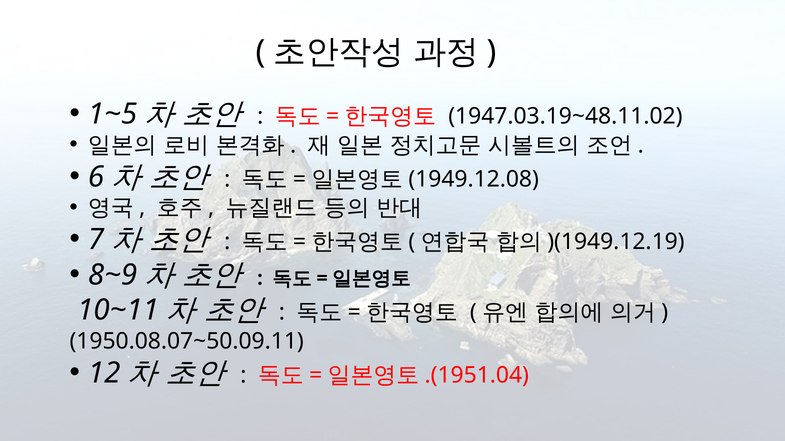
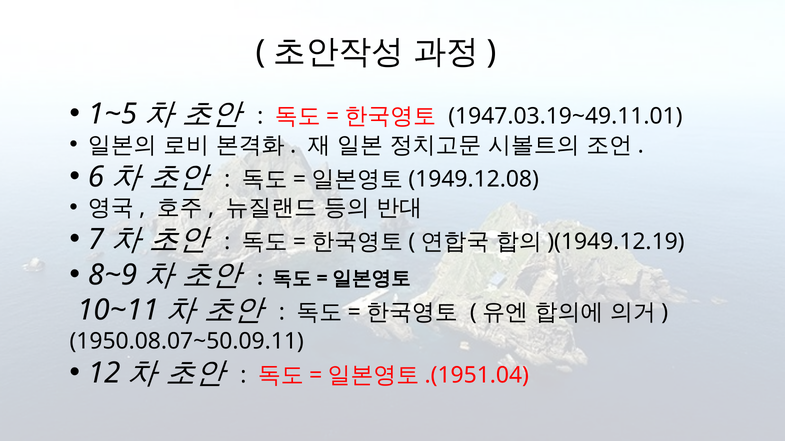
1947.03.19~48.11.02: 1947.03.19~48.11.02 -> 1947.03.19~49.11.01 (565, 117)
